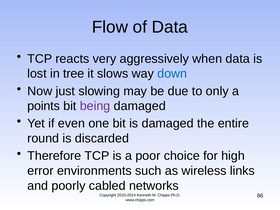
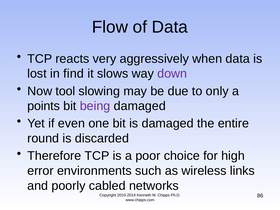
tree: tree -> find (74, 74)
down colour: blue -> purple (172, 74)
just: just -> tool (65, 91)
